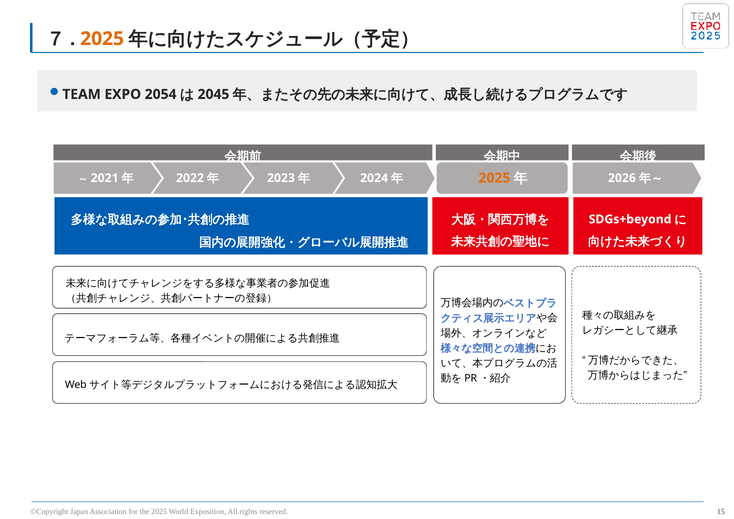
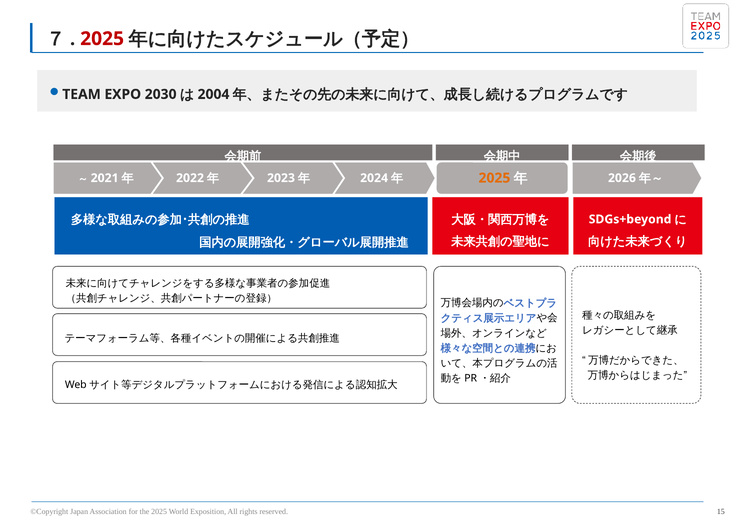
2025 colour: orange -> red (102, 39)
2054: 2054 -> 2030 (161, 94)
2045: 2045 -> 2004 (213, 94)
